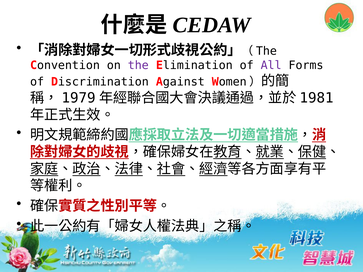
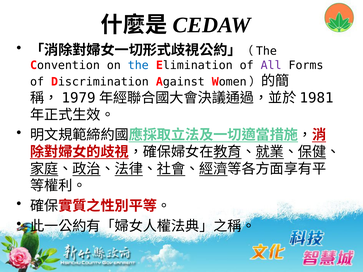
the colour: purple -> blue (138, 65)
